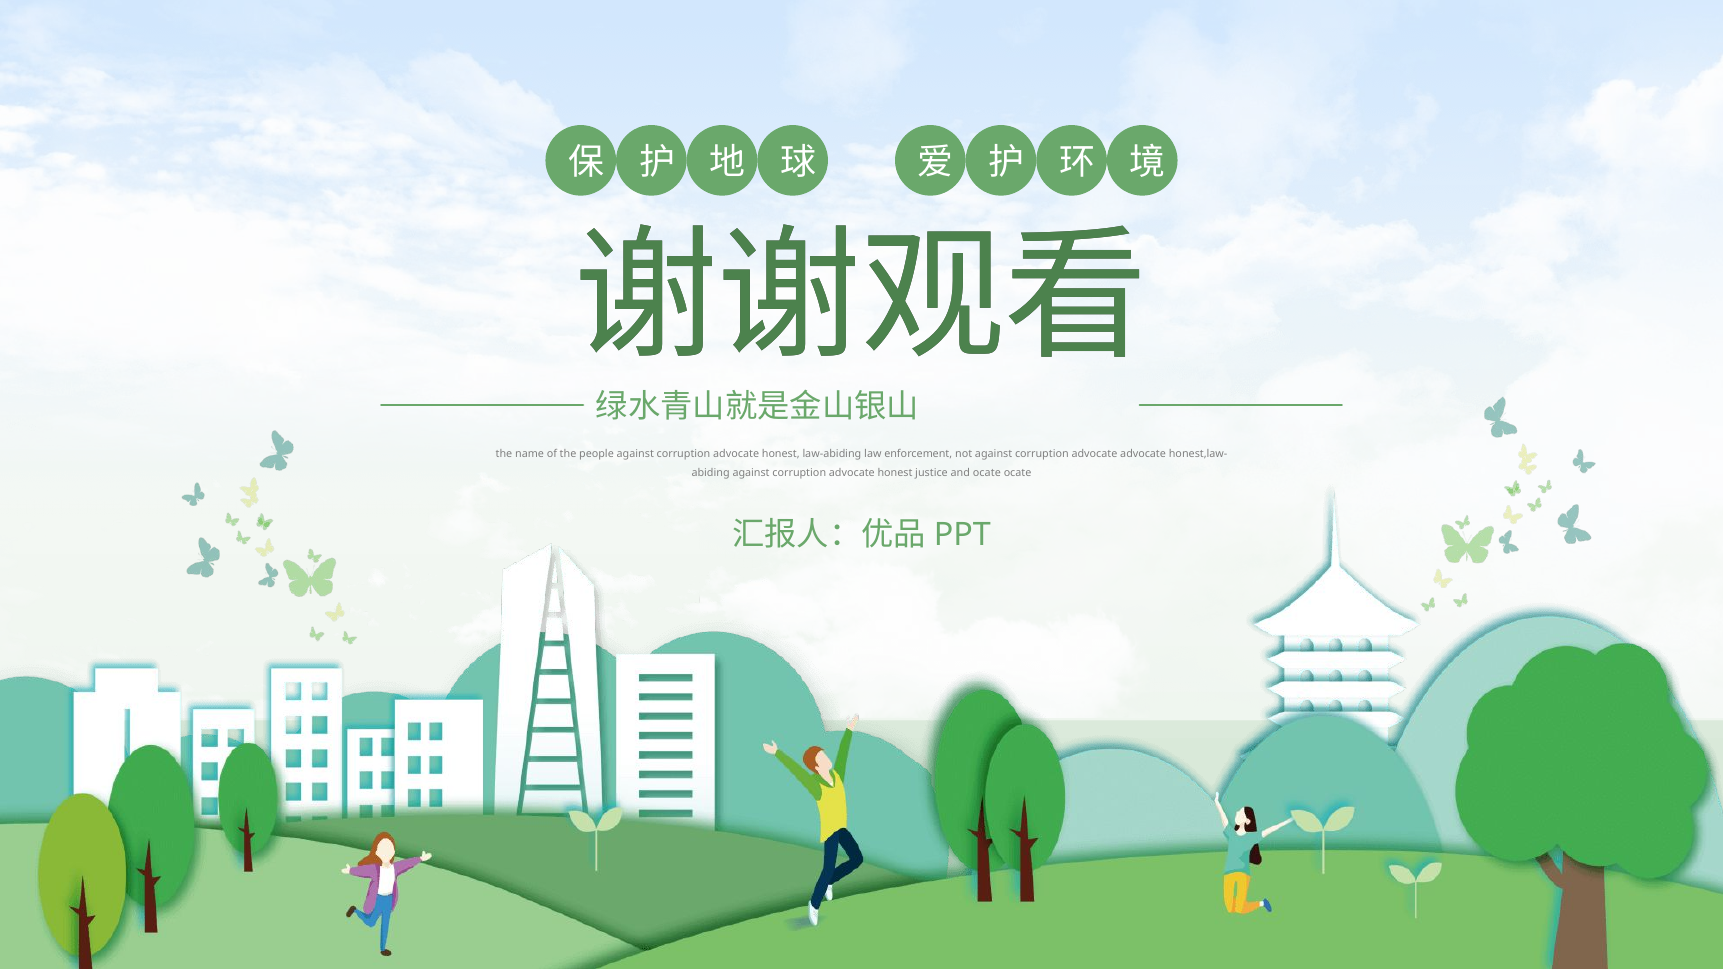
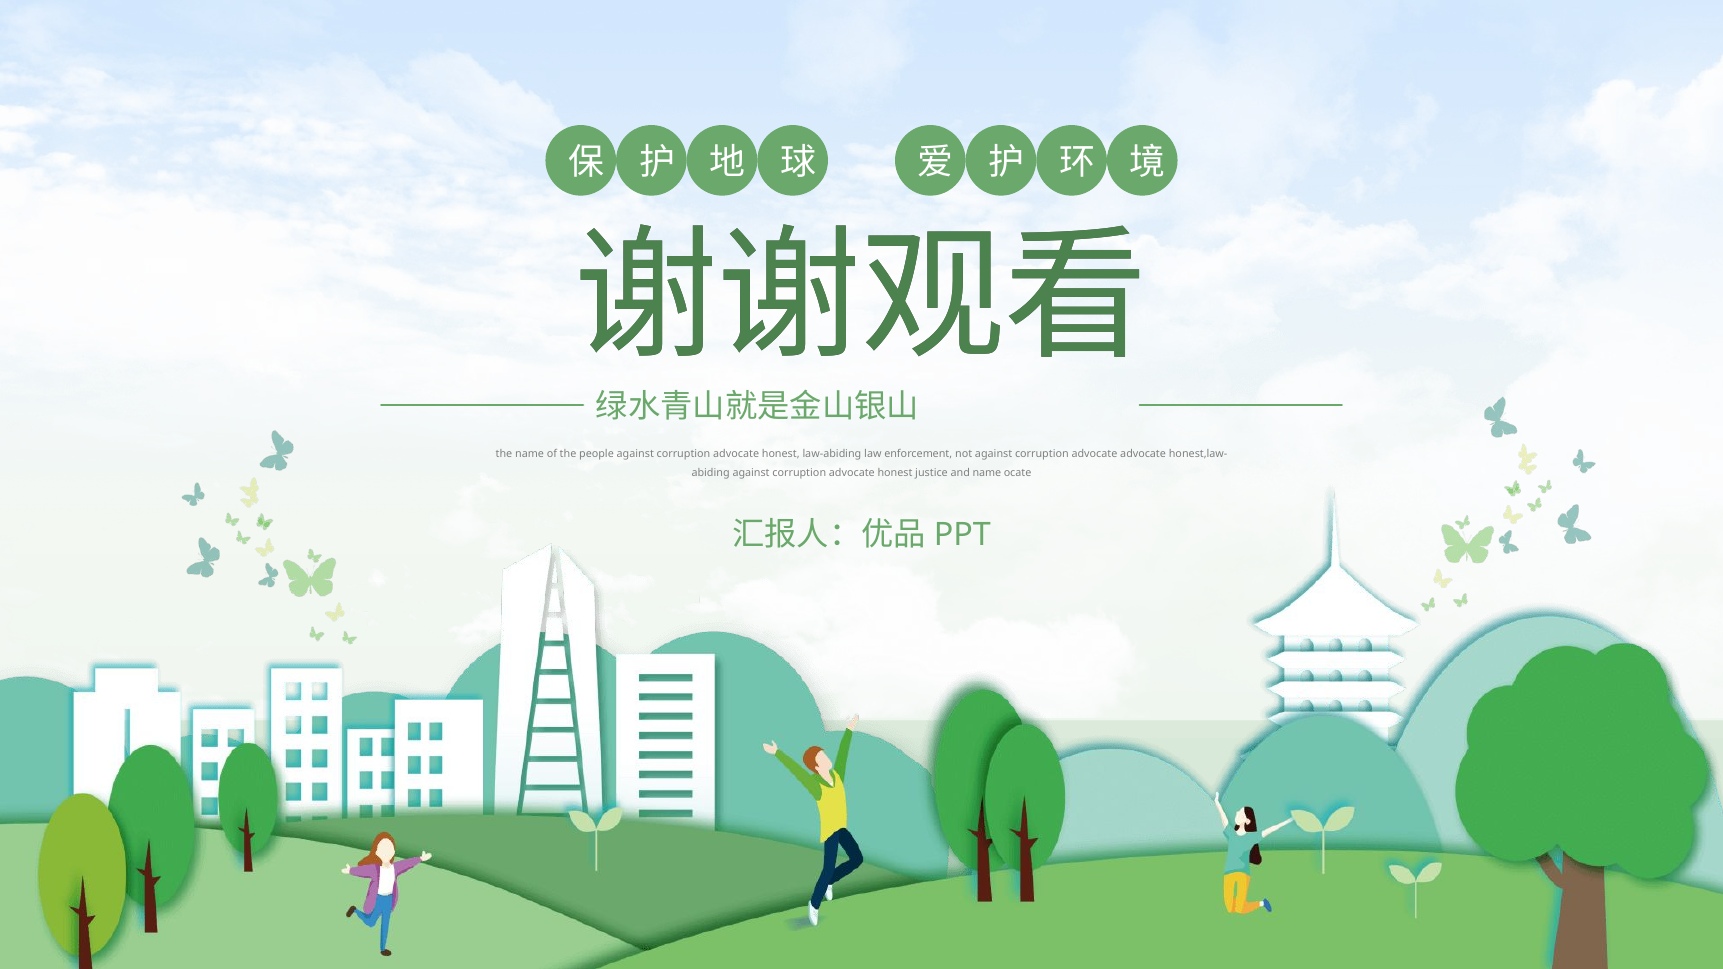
and ocate: ocate -> name (987, 474)
